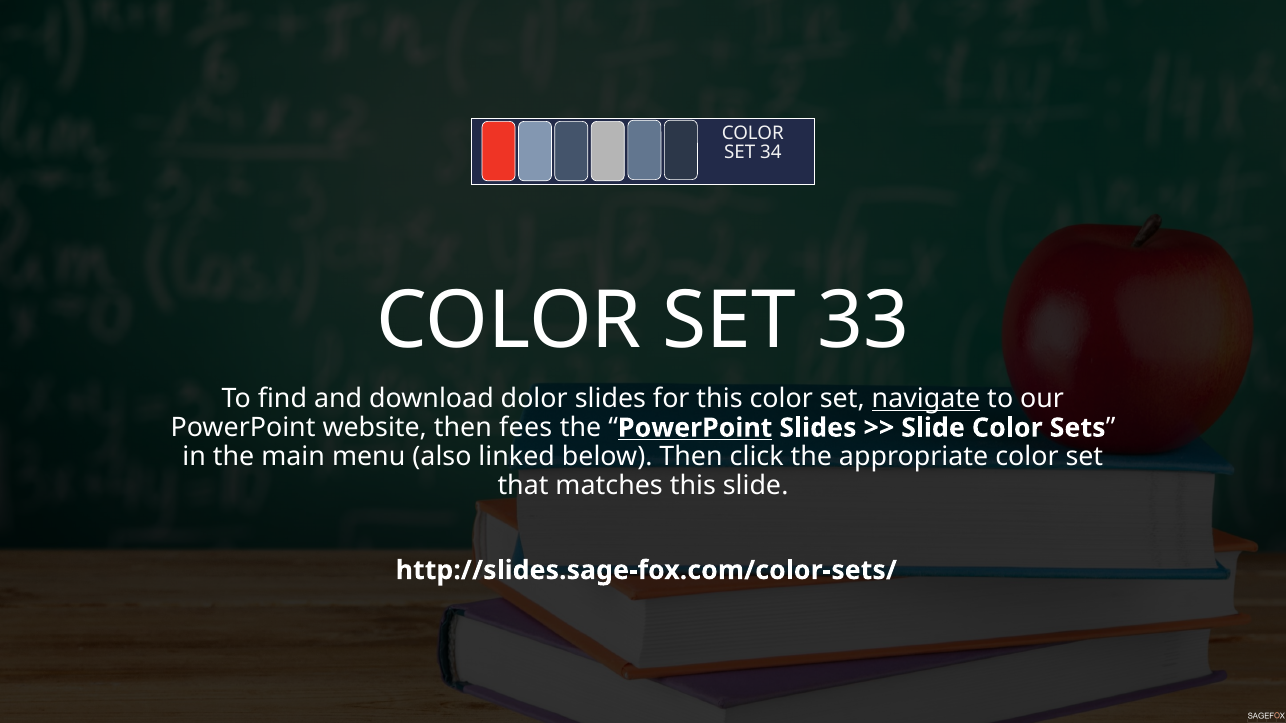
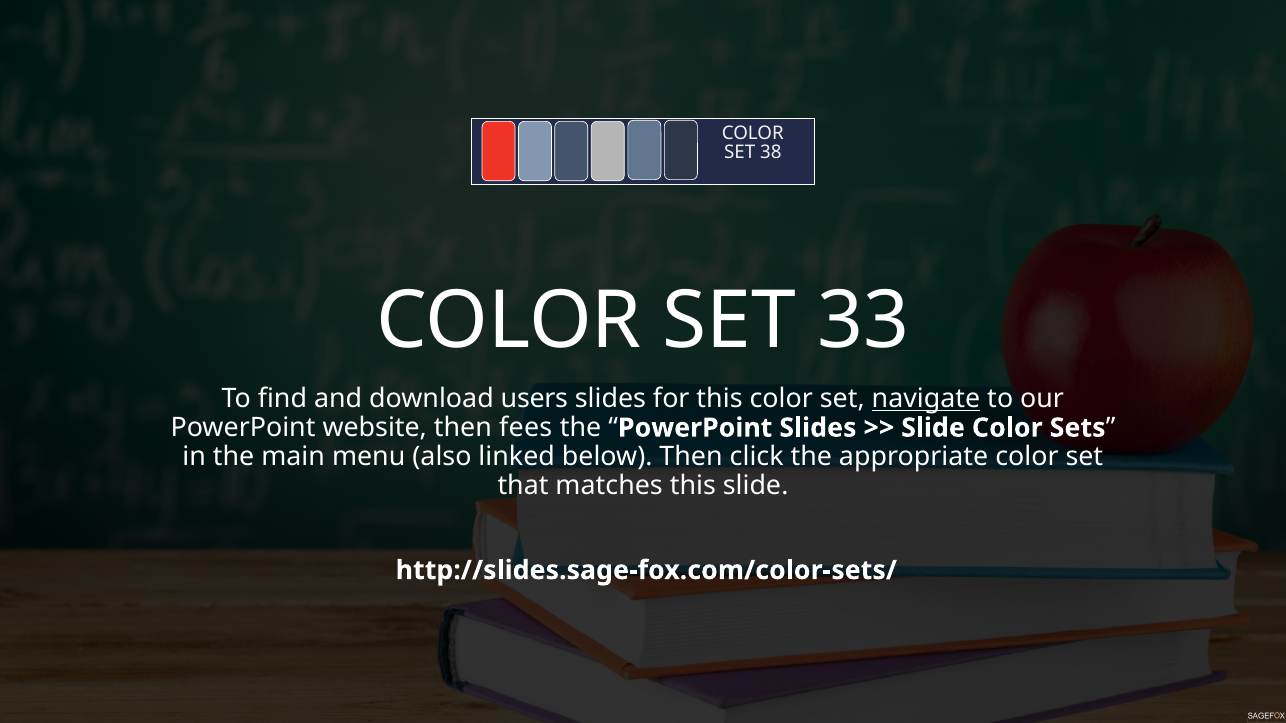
34: 34 -> 38 (771, 153)
dolor: dolor -> users (534, 399)
PowerPoint underline: present -> none (695, 428)
